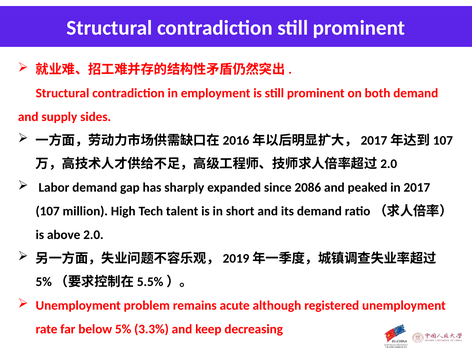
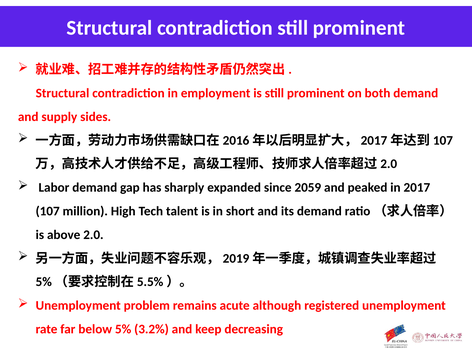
2086: 2086 -> 2059 (308, 188)
3.3%: 3.3% -> 3.2% (152, 329)
